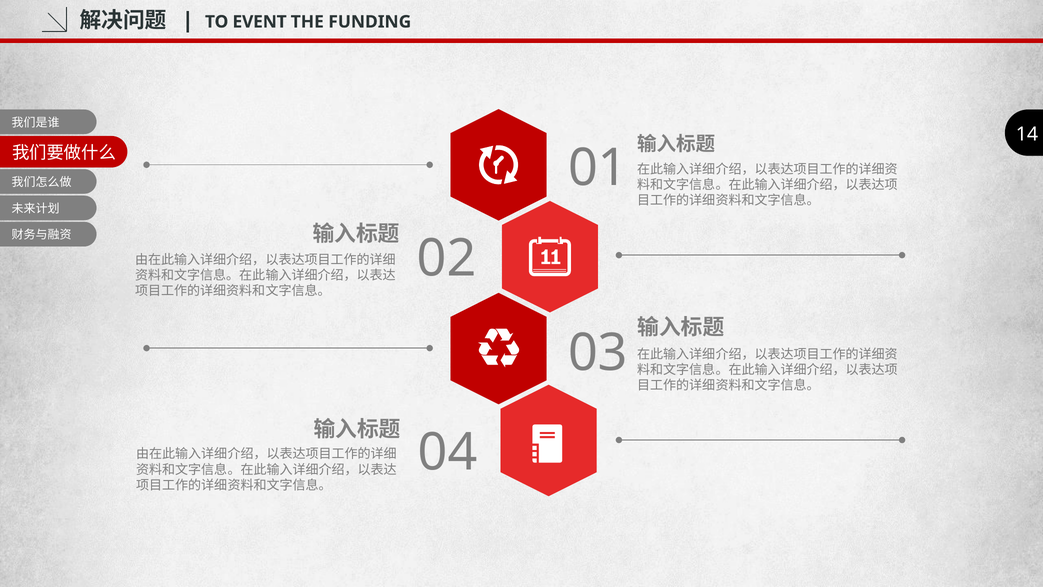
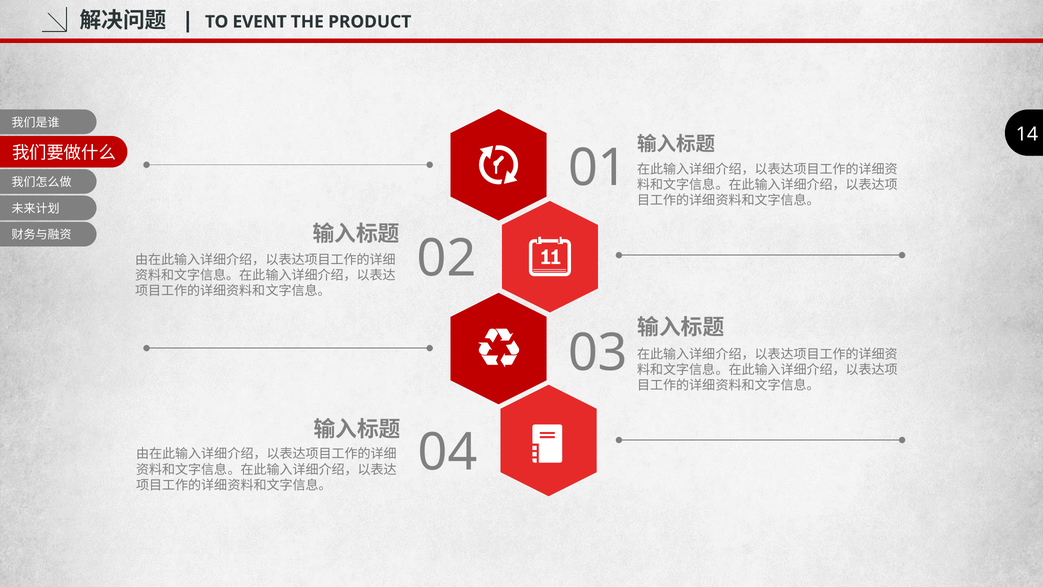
FUNDING: FUNDING -> PRODUCT (370, 22)
